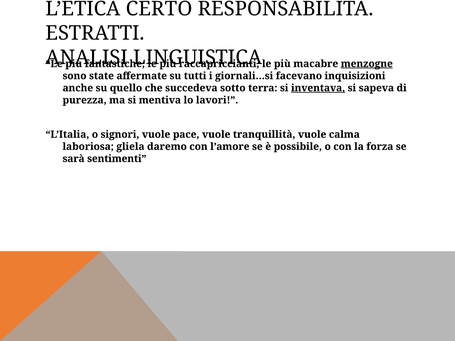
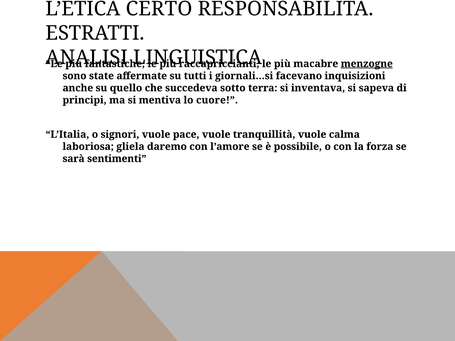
inventava underline: present -> none (318, 88)
purezza: purezza -> principi (85, 100)
lavori: lavori -> cuore (217, 100)
